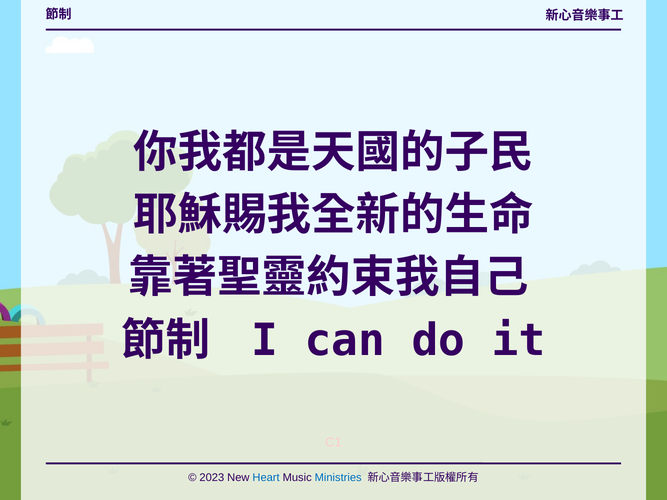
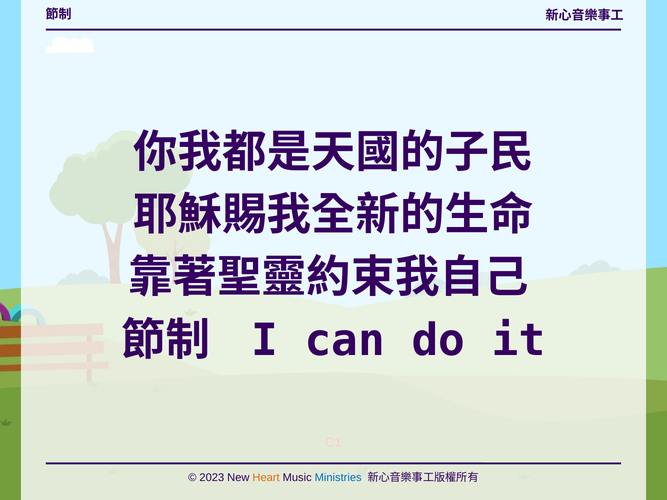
Heart colour: blue -> orange (266, 478)
